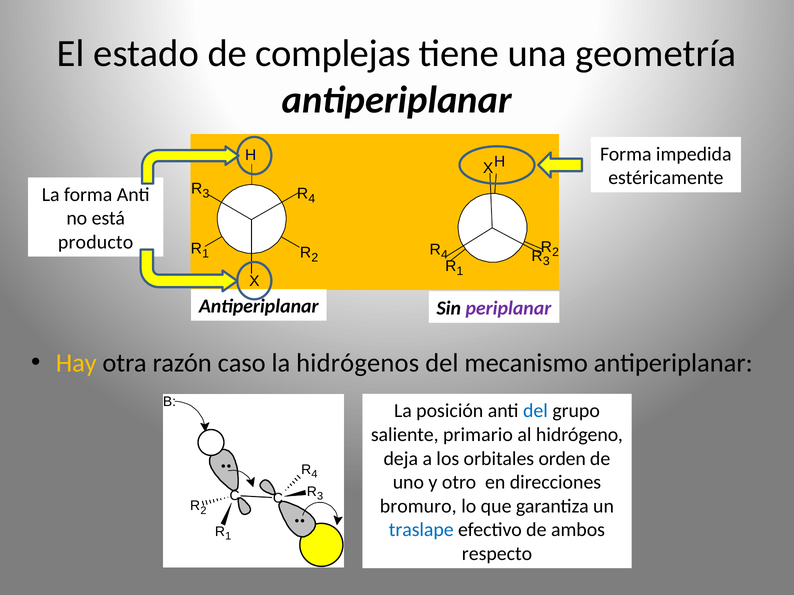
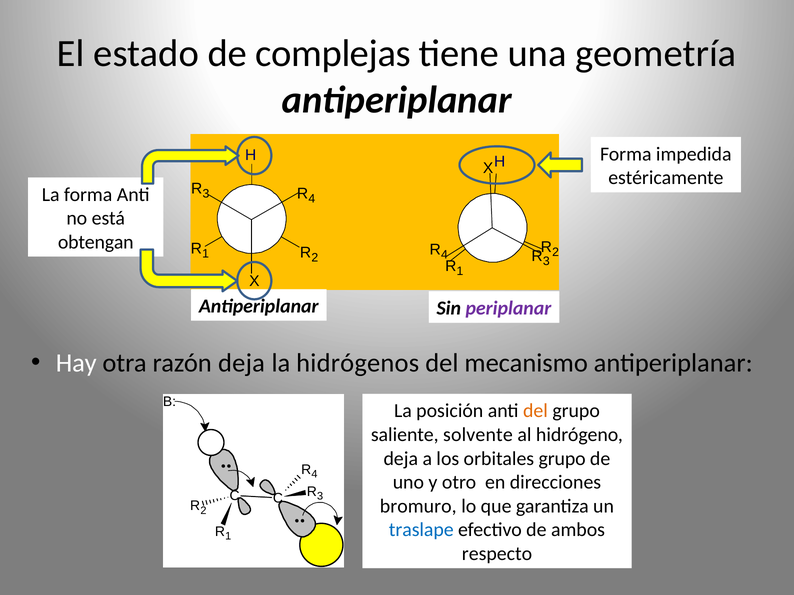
producto: producto -> obtengan (96, 242)
Hay colour: yellow -> white (76, 363)
razón caso: caso -> deja (241, 363)
del colour: blue -> orange (535, 411)
primario: primario -> solvente (478, 435)
orbitales orden: orden -> grupo (562, 459)
